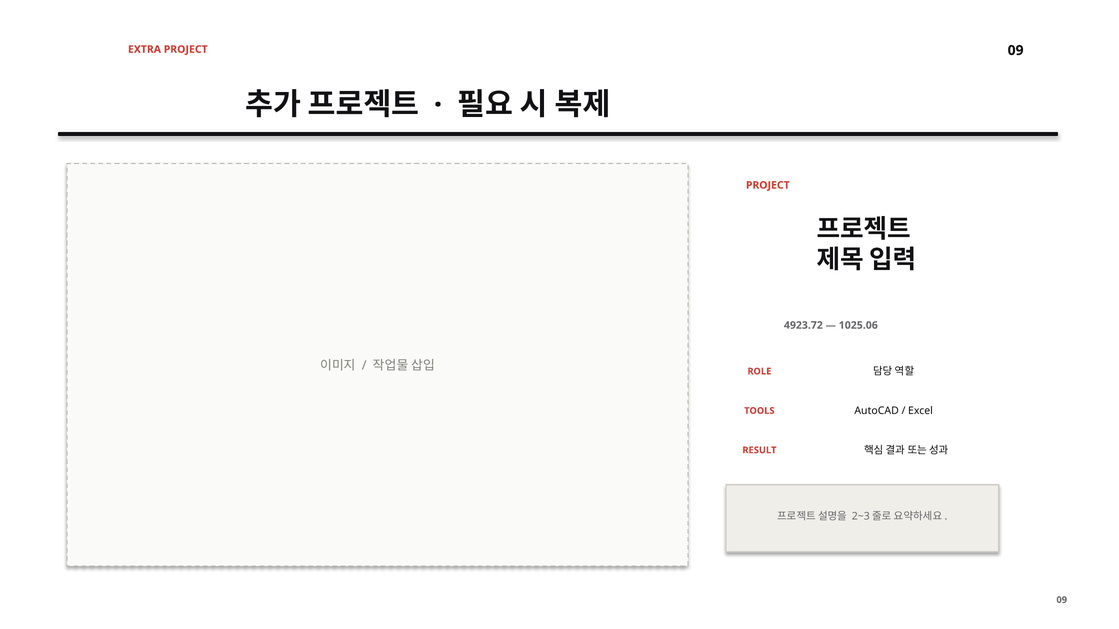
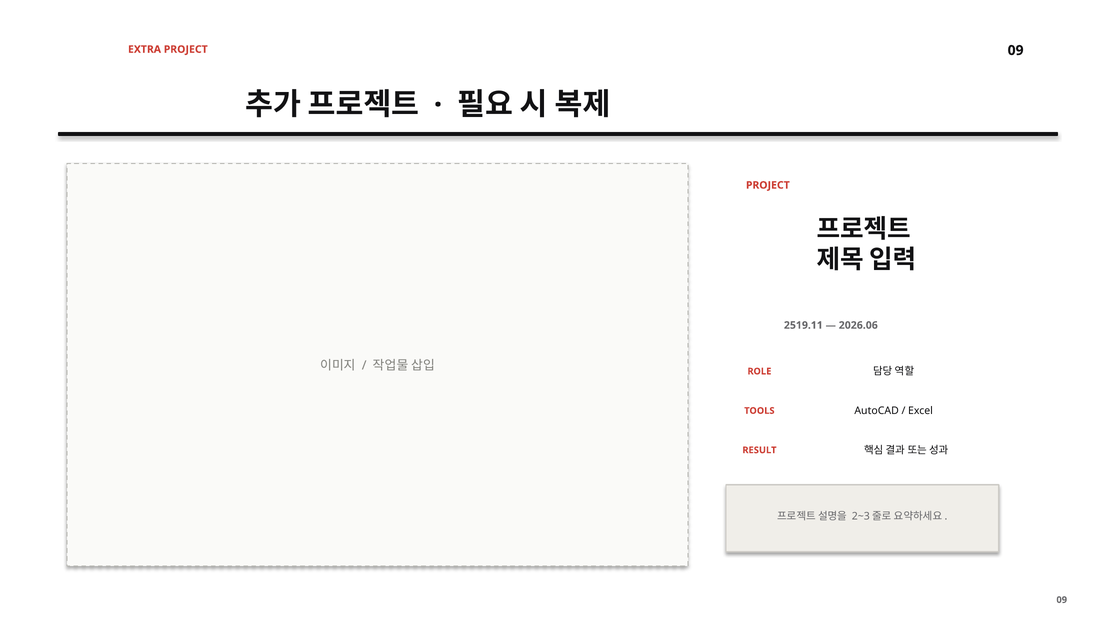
4923.72: 4923.72 -> 2519.11 (803, 325)
1025.06: 1025.06 -> 2026.06 (858, 325)
